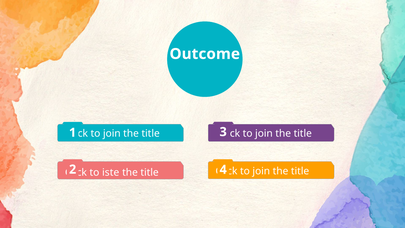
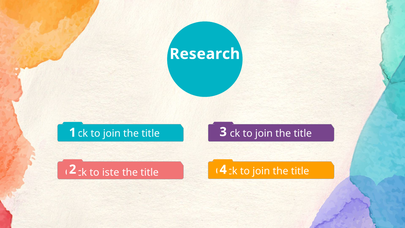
Outcome: Outcome -> Research (205, 54)
